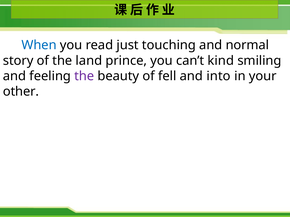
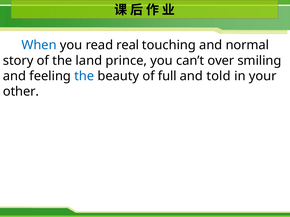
just: just -> real (128, 45)
kind: kind -> over (221, 61)
the colour: purple -> blue (84, 76)
fell: fell -> full (167, 76)
into: into -> told (219, 76)
